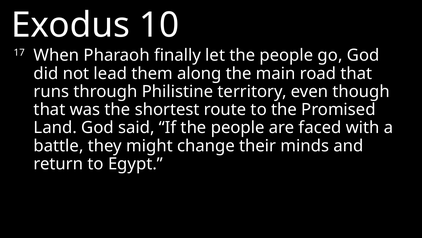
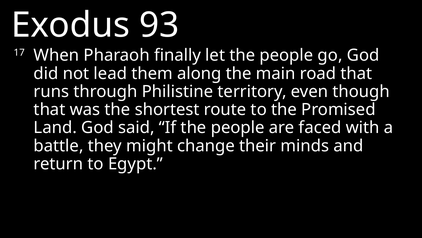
10: 10 -> 93 (159, 25)
